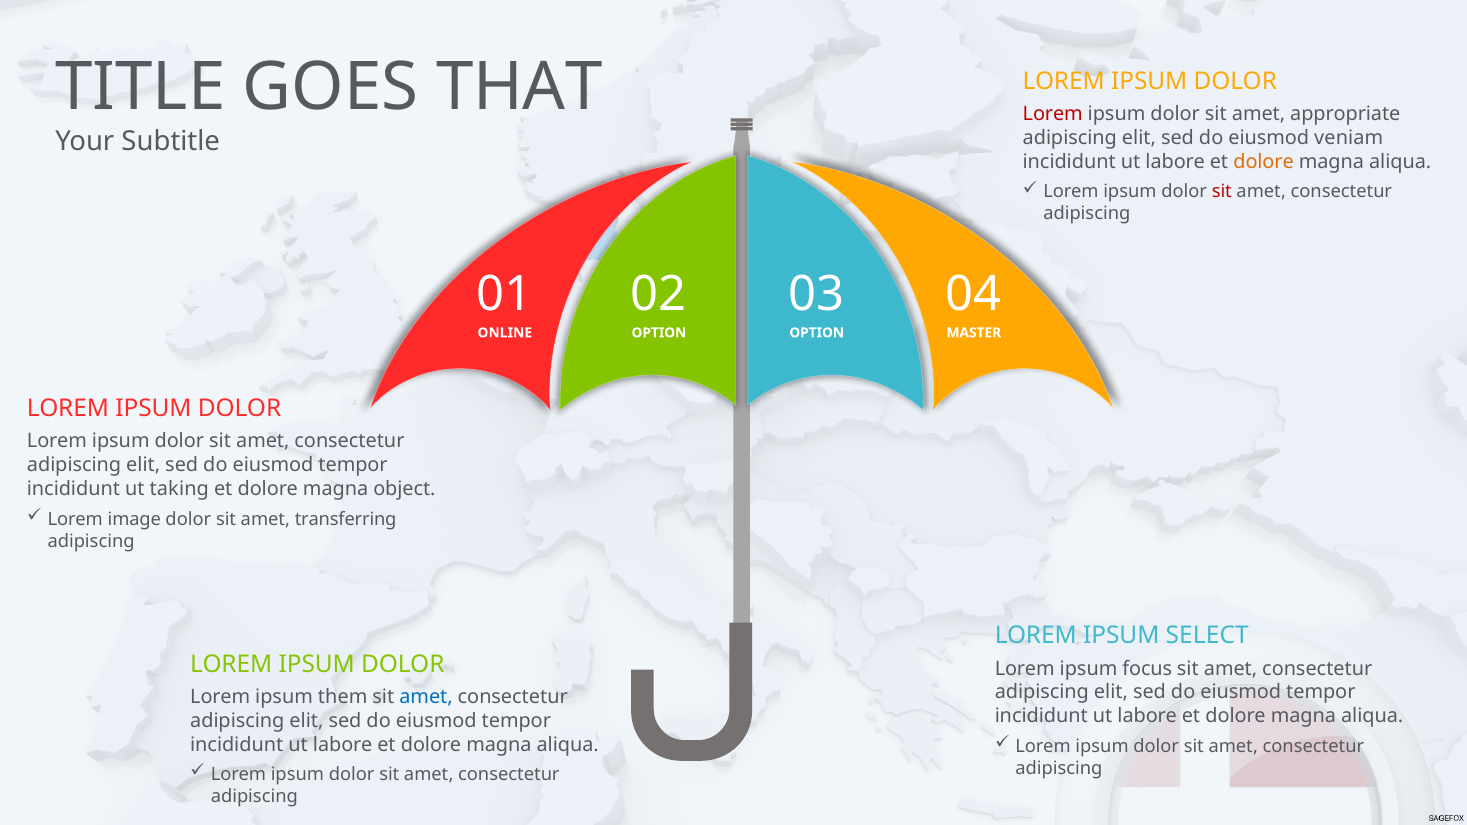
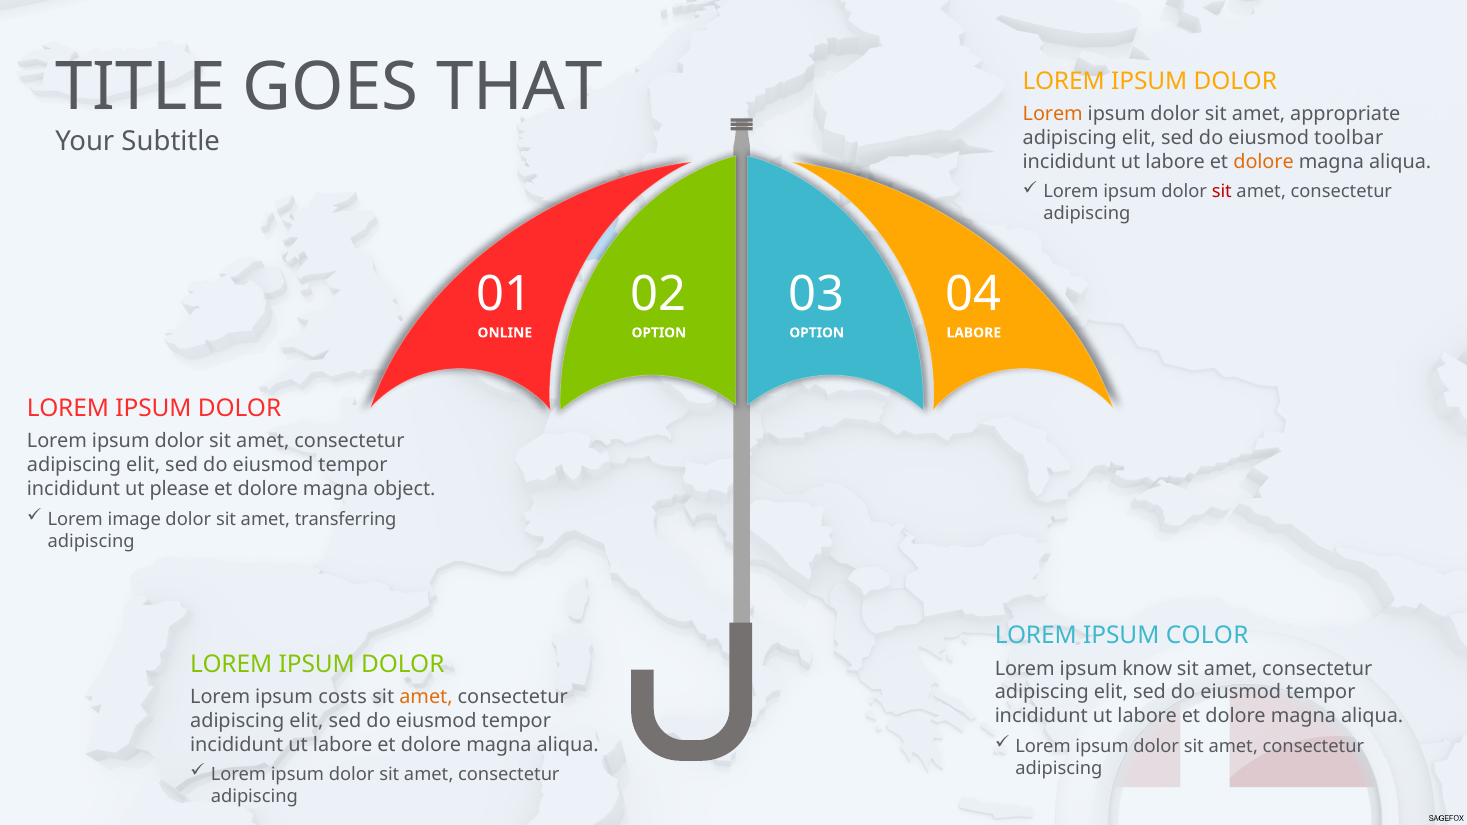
Lorem colour: red -> orange (1053, 114)
veniam: veniam -> toolbar (1349, 138)
MASTER: MASTER -> LABORE (974, 333)
taking: taking -> please (179, 489)
SELECT: SELECT -> COLOR (1207, 636)
focus: focus -> know (1147, 669)
them: them -> costs (343, 697)
amet colour: blue -> orange (426, 697)
